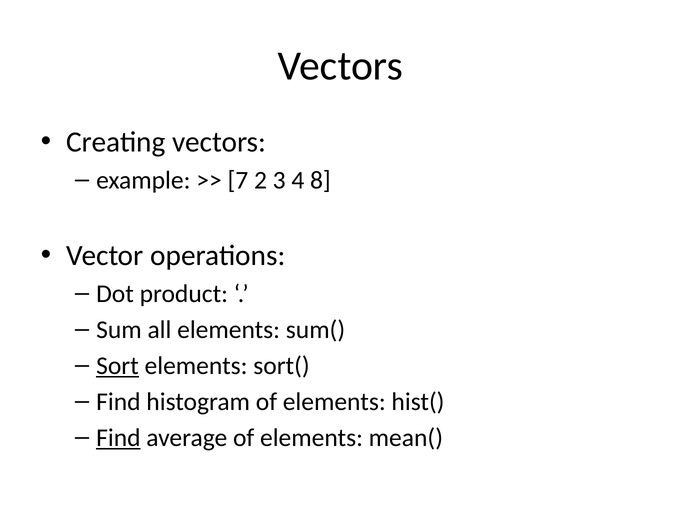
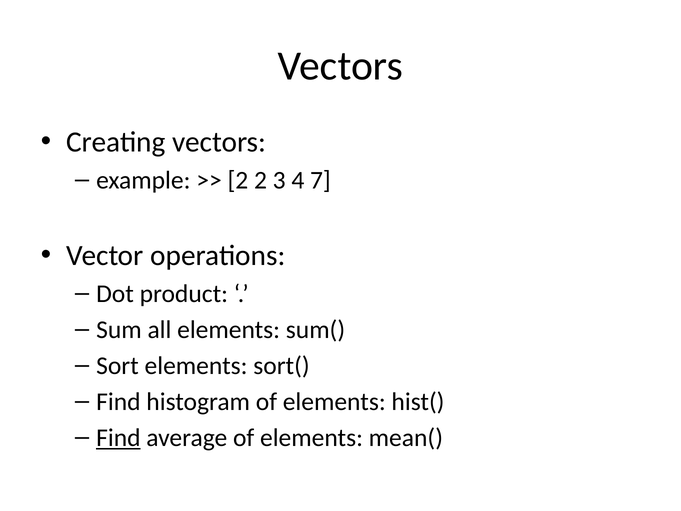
7: 7 -> 2 (238, 180)
8: 8 -> 7 (320, 180)
Sort underline: present -> none (117, 365)
